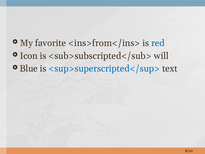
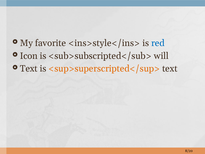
<ins>from</ins>: <ins>from</ins> -> <ins>style</ins> (104, 43)
Blue: Blue -> Text (29, 69)
<sup>superscripted</sup> colour: blue -> orange (104, 69)
